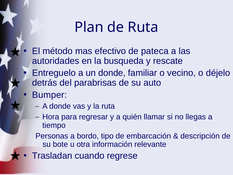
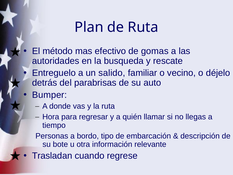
pateca: pateca -> gomas (155, 51)
un donde: donde -> salido (112, 73)
